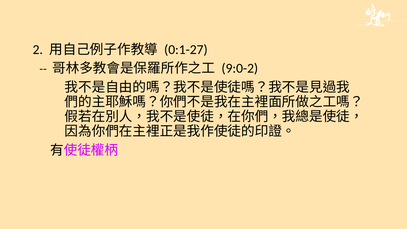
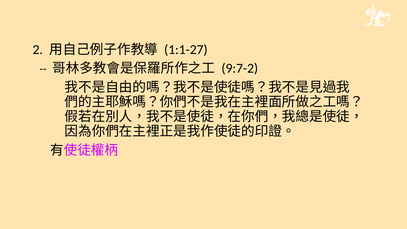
0:1-27: 0:1-27 -> 1:1-27 (186, 50)
9:0-2: 9:0-2 -> 9:7-2 (240, 68)
